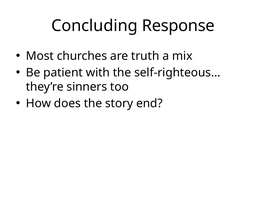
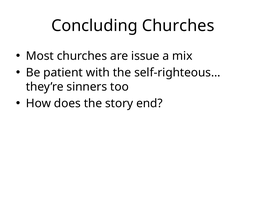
Concluding Response: Response -> Churches (178, 26)
truth: truth -> issue (145, 56)
